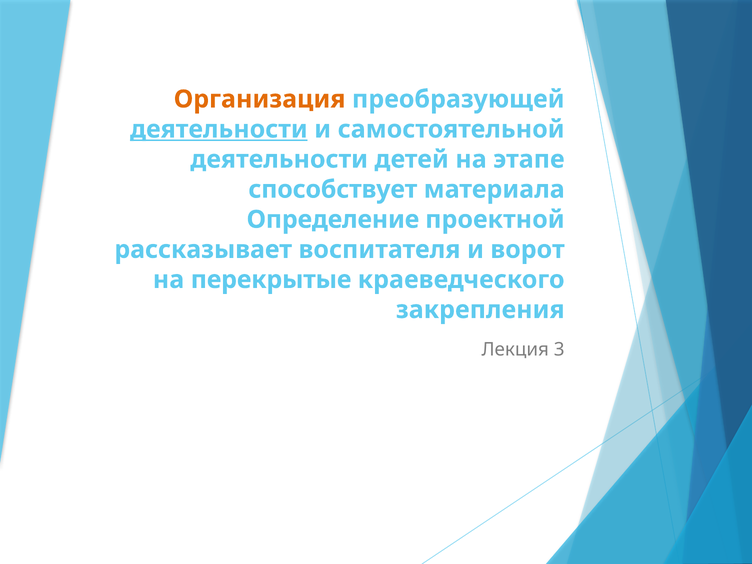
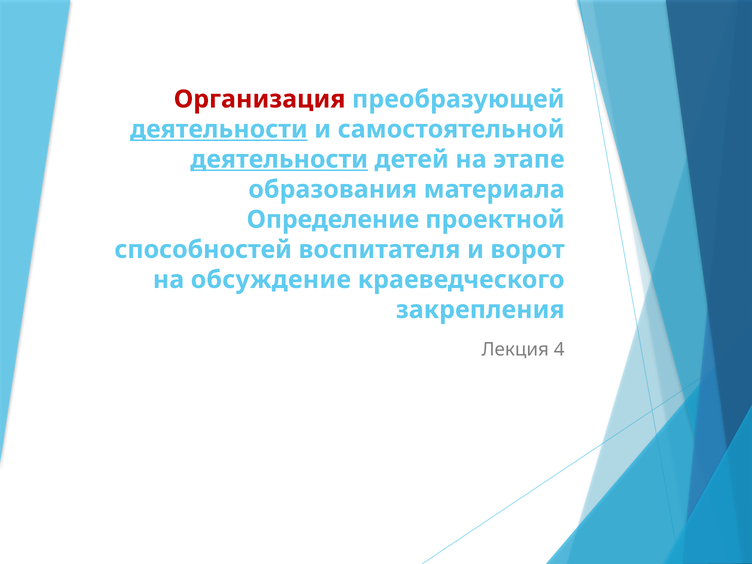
Организация colour: orange -> red (260, 99)
деятельности underline: none -> present (279, 159)
способствует: способствует -> образования (333, 189)
рассказывает: рассказывает -> способностей (203, 250)
перекрытые: перекрытые -> обсуждение (271, 280)
3: 3 -> 4 (559, 349)
